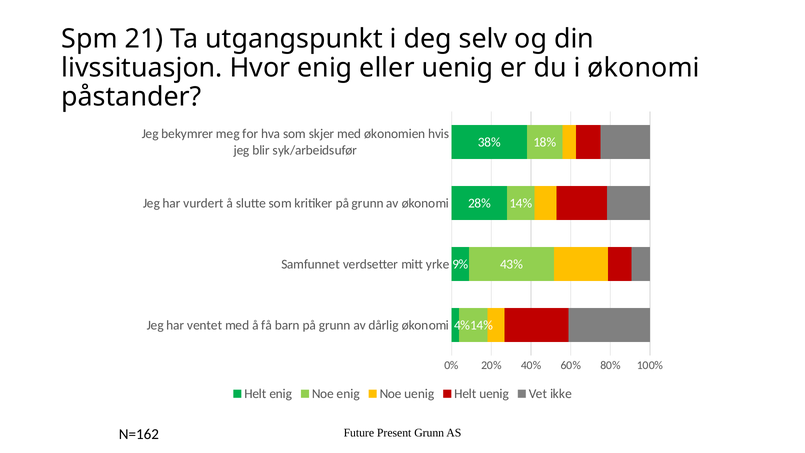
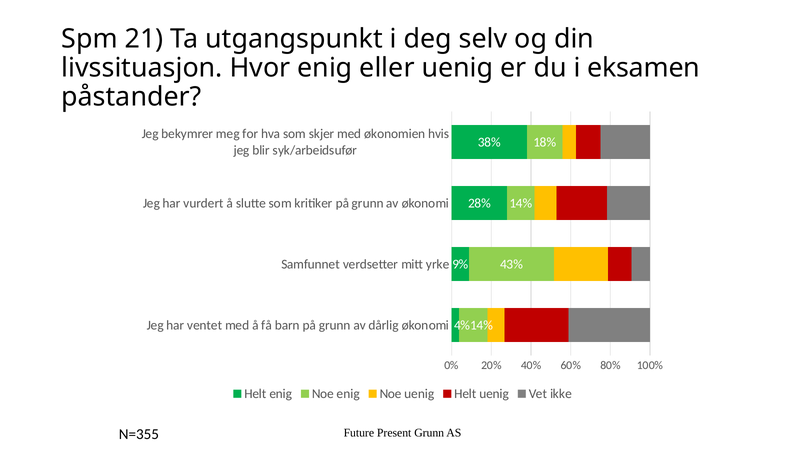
i økonomi: økonomi -> eksamen (644, 68)
N=162: N=162 -> N=355 (139, 434)
